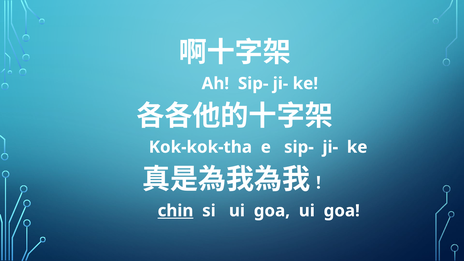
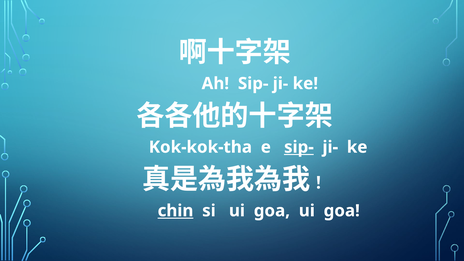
sip- underline: none -> present (299, 147)
